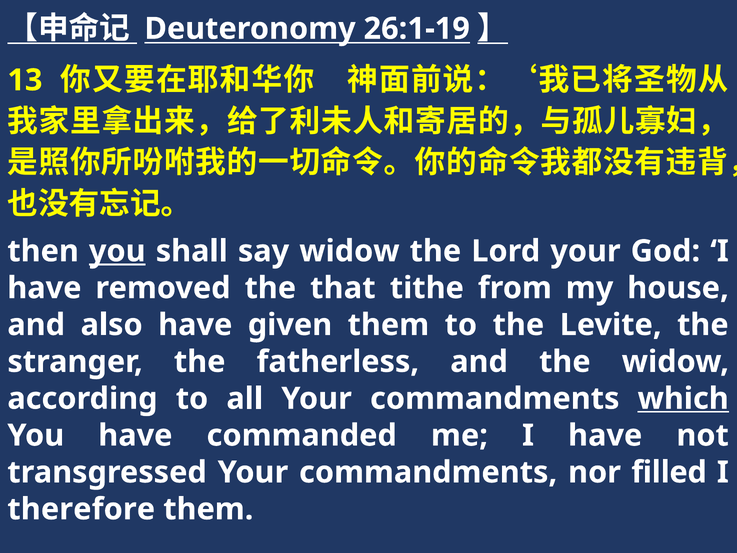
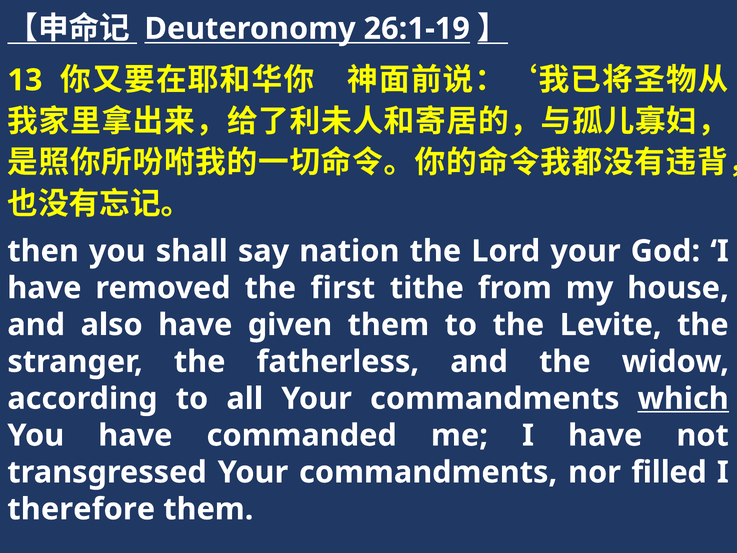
you underline: present -> none (117, 251)
say widow: widow -> nation (349, 251)
that: that -> first (343, 288)
